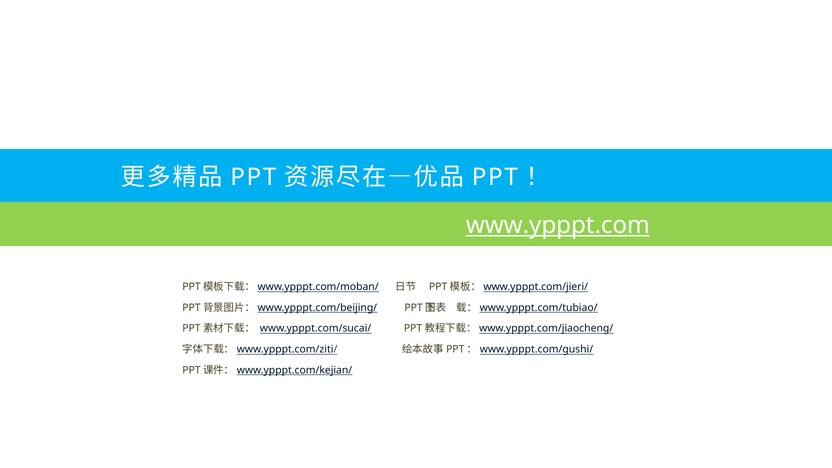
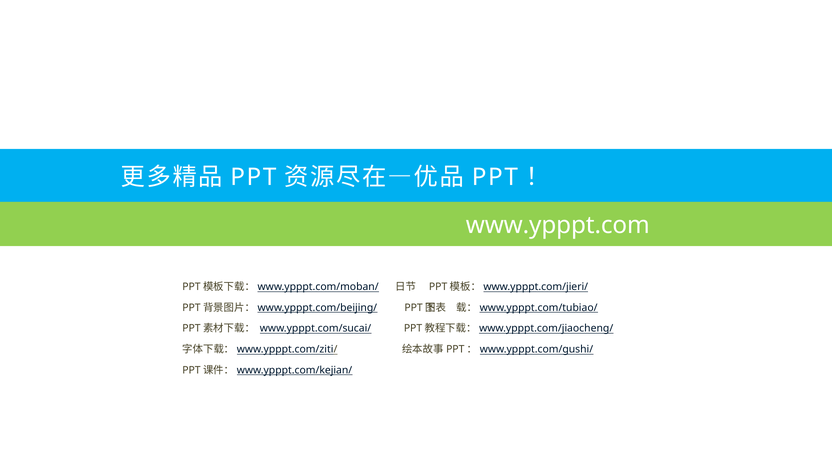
www.ypppt.com underline: present -> none (558, 225)
